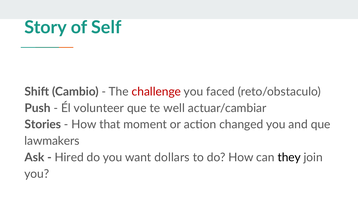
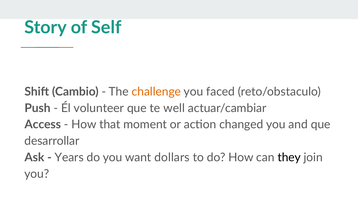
challenge colour: red -> orange (156, 92)
Stories: Stories -> Access (43, 125)
lawmakers: lawmakers -> desarrollar (52, 141)
Hired: Hired -> Years (69, 158)
